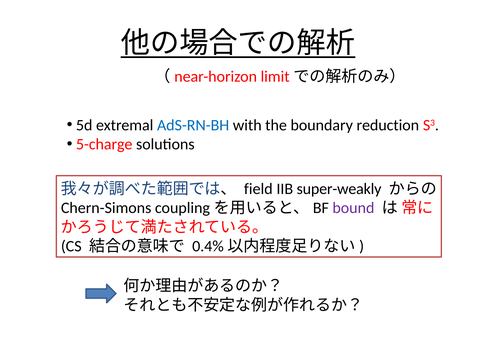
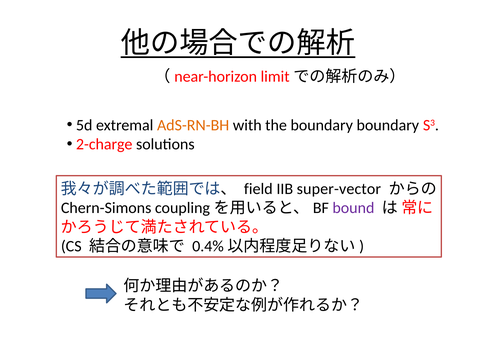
AdS-RN-BH colour: blue -> orange (193, 125)
boundary reduction: reduction -> boundary (388, 125)
5-charge: 5-charge -> 2-charge (104, 144)
super-weakly: super-weakly -> super-vector (339, 189)
